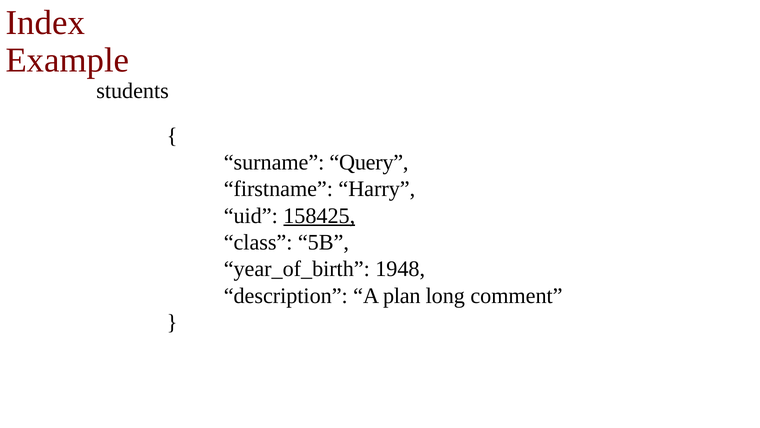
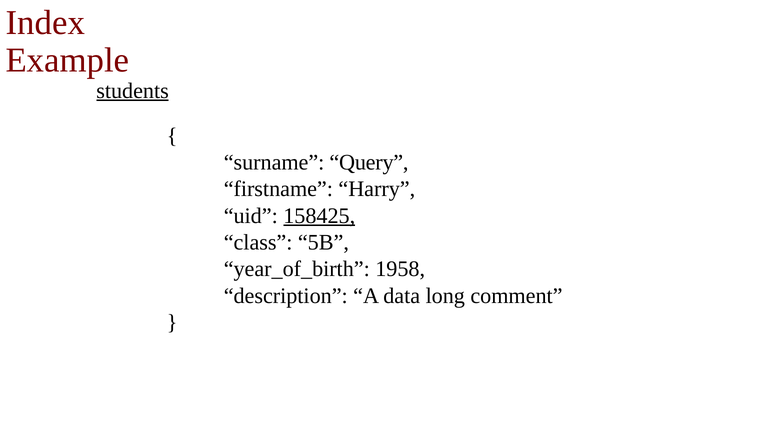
students underline: none -> present (133, 91)
1948: 1948 -> 1958 (400, 269)
plan: plan -> data (402, 295)
